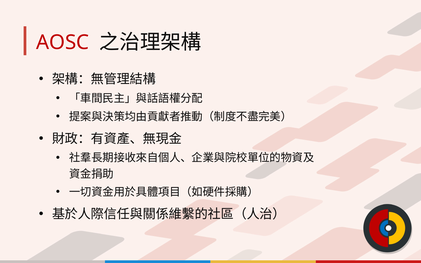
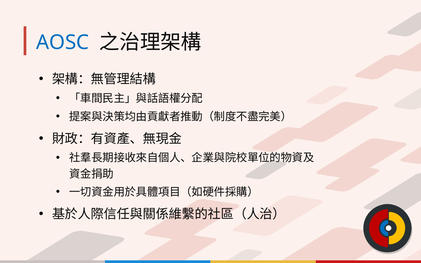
AOSC colour: red -> blue (63, 42)
